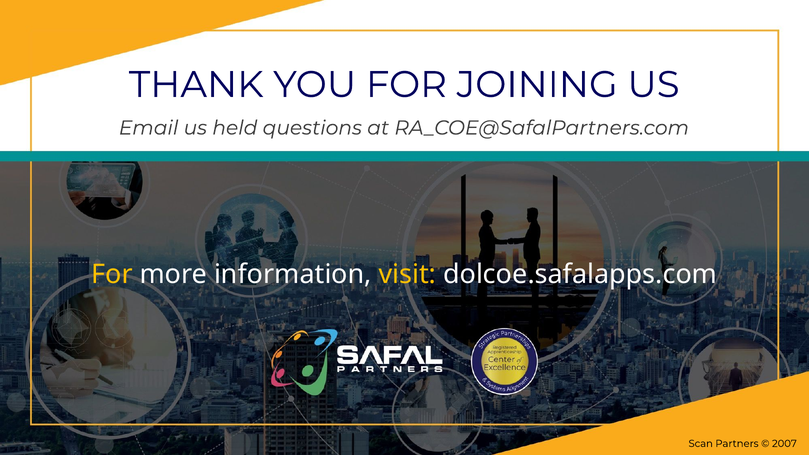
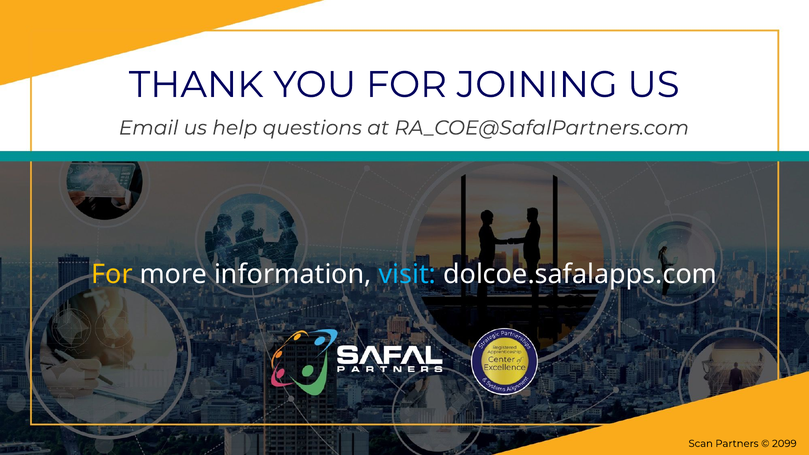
held: held -> help (235, 128)
visit colour: yellow -> light blue (407, 274)
2007: 2007 -> 2099 (784, 444)
